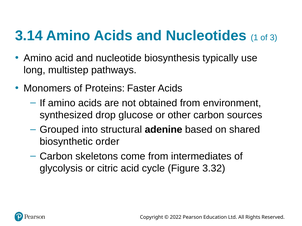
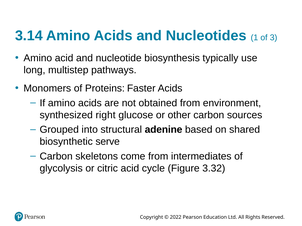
drop: drop -> right (106, 115)
order: order -> serve (108, 142)
